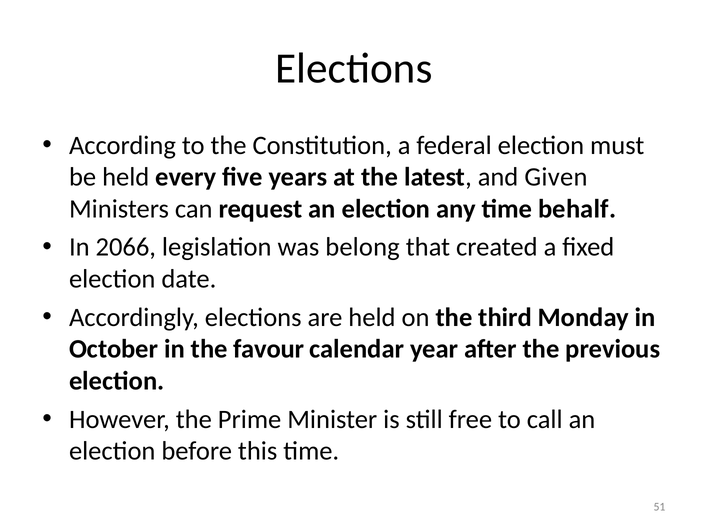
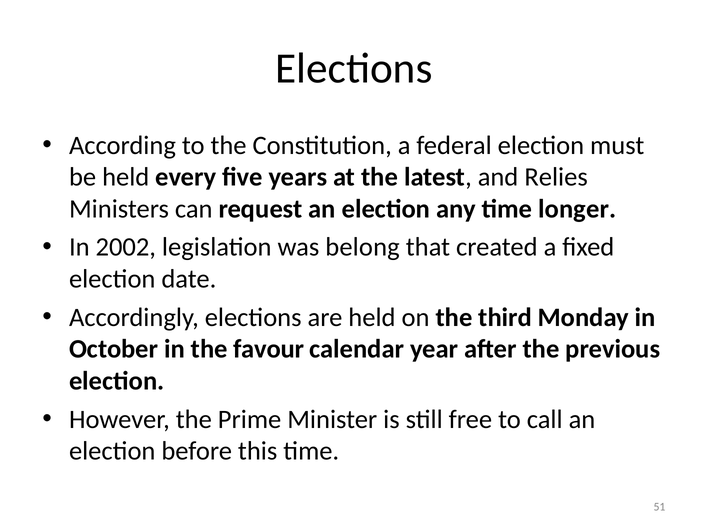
Given: Given -> Relies (556, 177)
behalf: behalf -> longer (577, 209)
2066: 2066 -> 2002 (126, 247)
